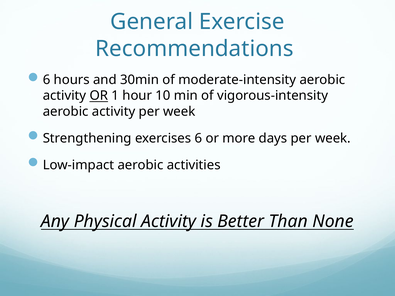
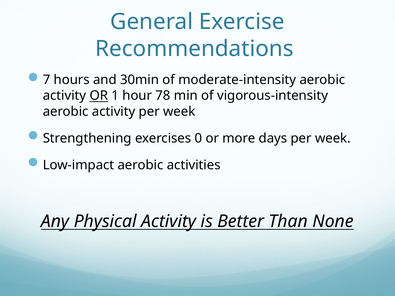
6: 6 -> 7 (47, 80)
10: 10 -> 78 (163, 96)
exercises 6: 6 -> 0 (198, 138)
